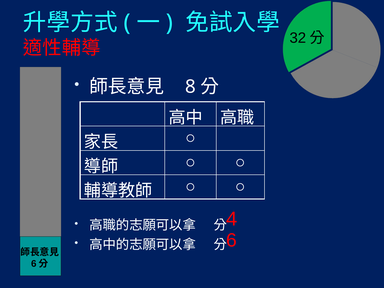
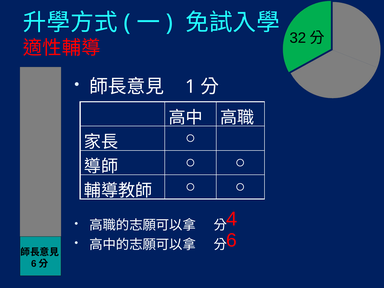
8: 8 -> 1 (191, 87)
